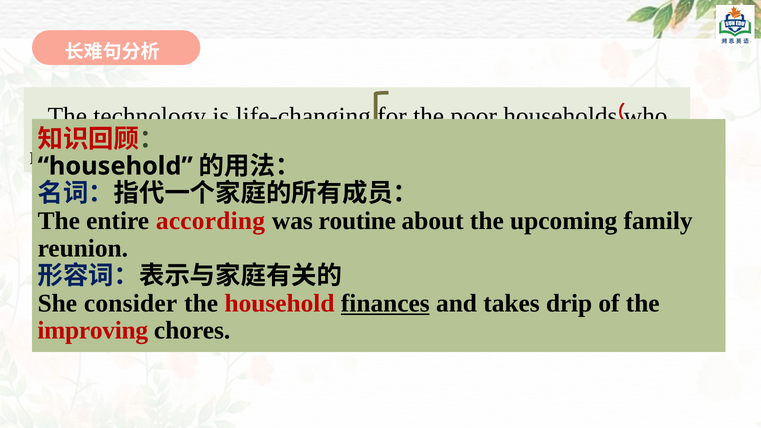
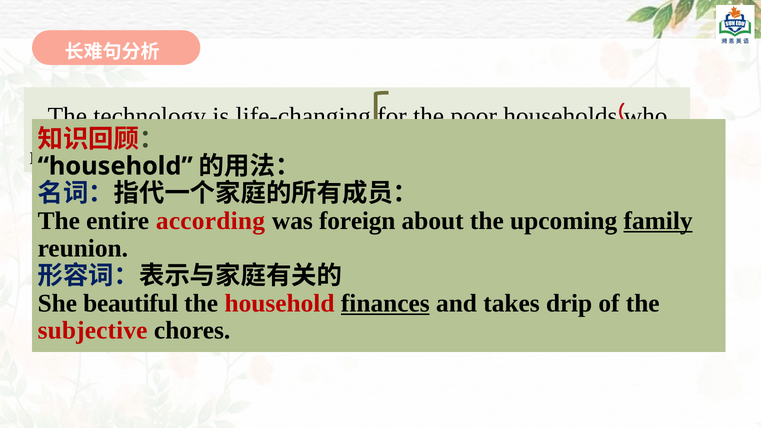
routine: routine -> foreign (357, 221)
family underline: none -> present (658, 221)
consider: consider -> beautiful (131, 303)
improving: improving -> subjective (93, 331)
